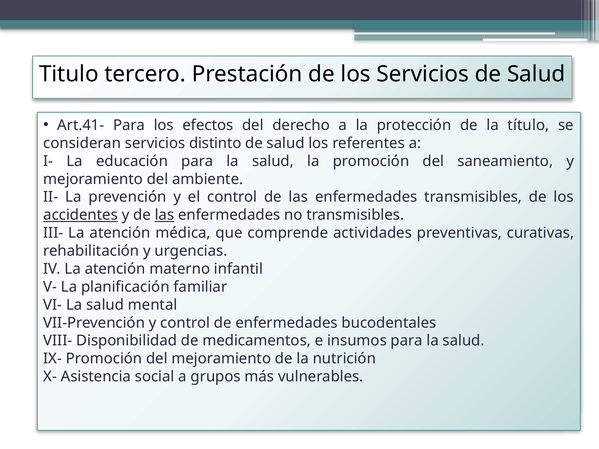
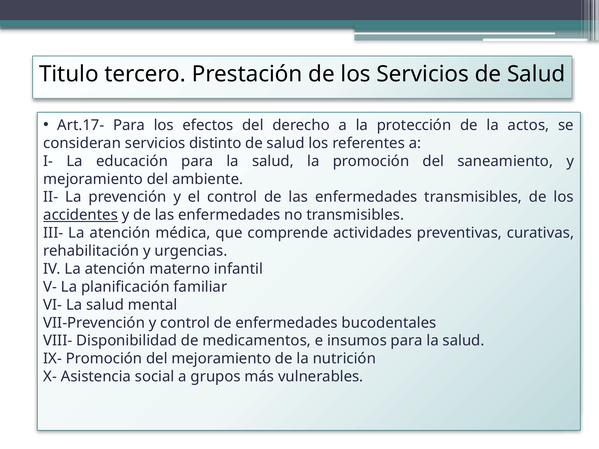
Art.41-: Art.41- -> Art.17- (81, 125)
título: título -> actos (528, 125)
las underline: present -> none (165, 215)
